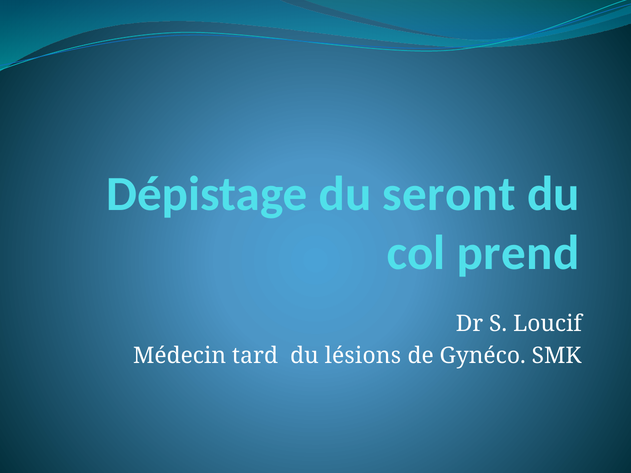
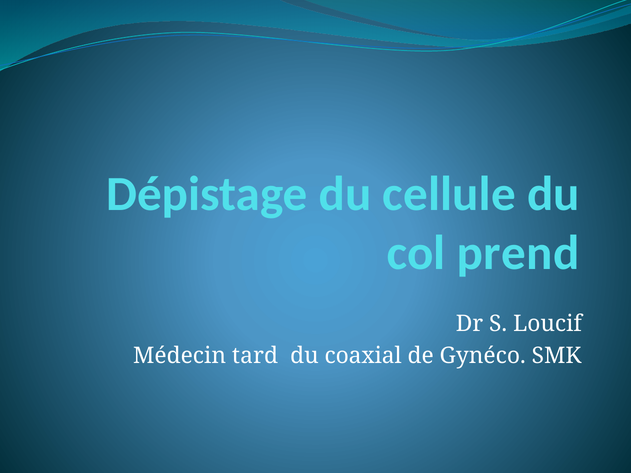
seront: seront -> cellule (449, 194)
lésions: lésions -> coaxial (363, 356)
